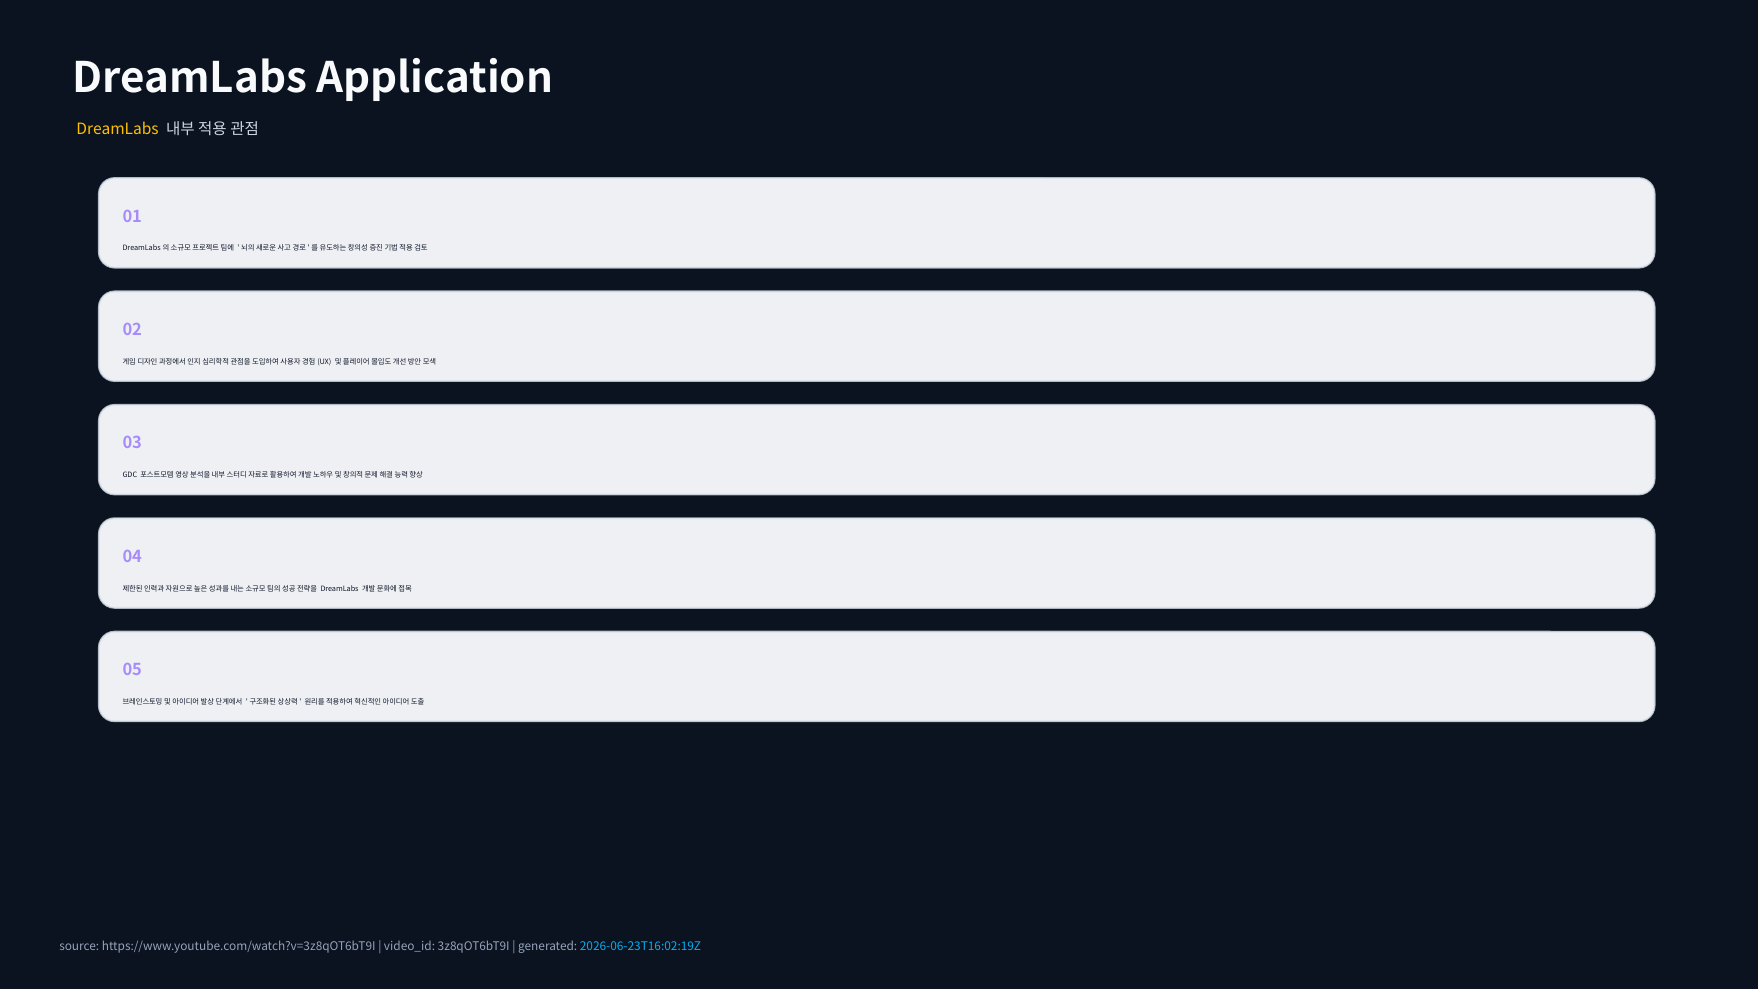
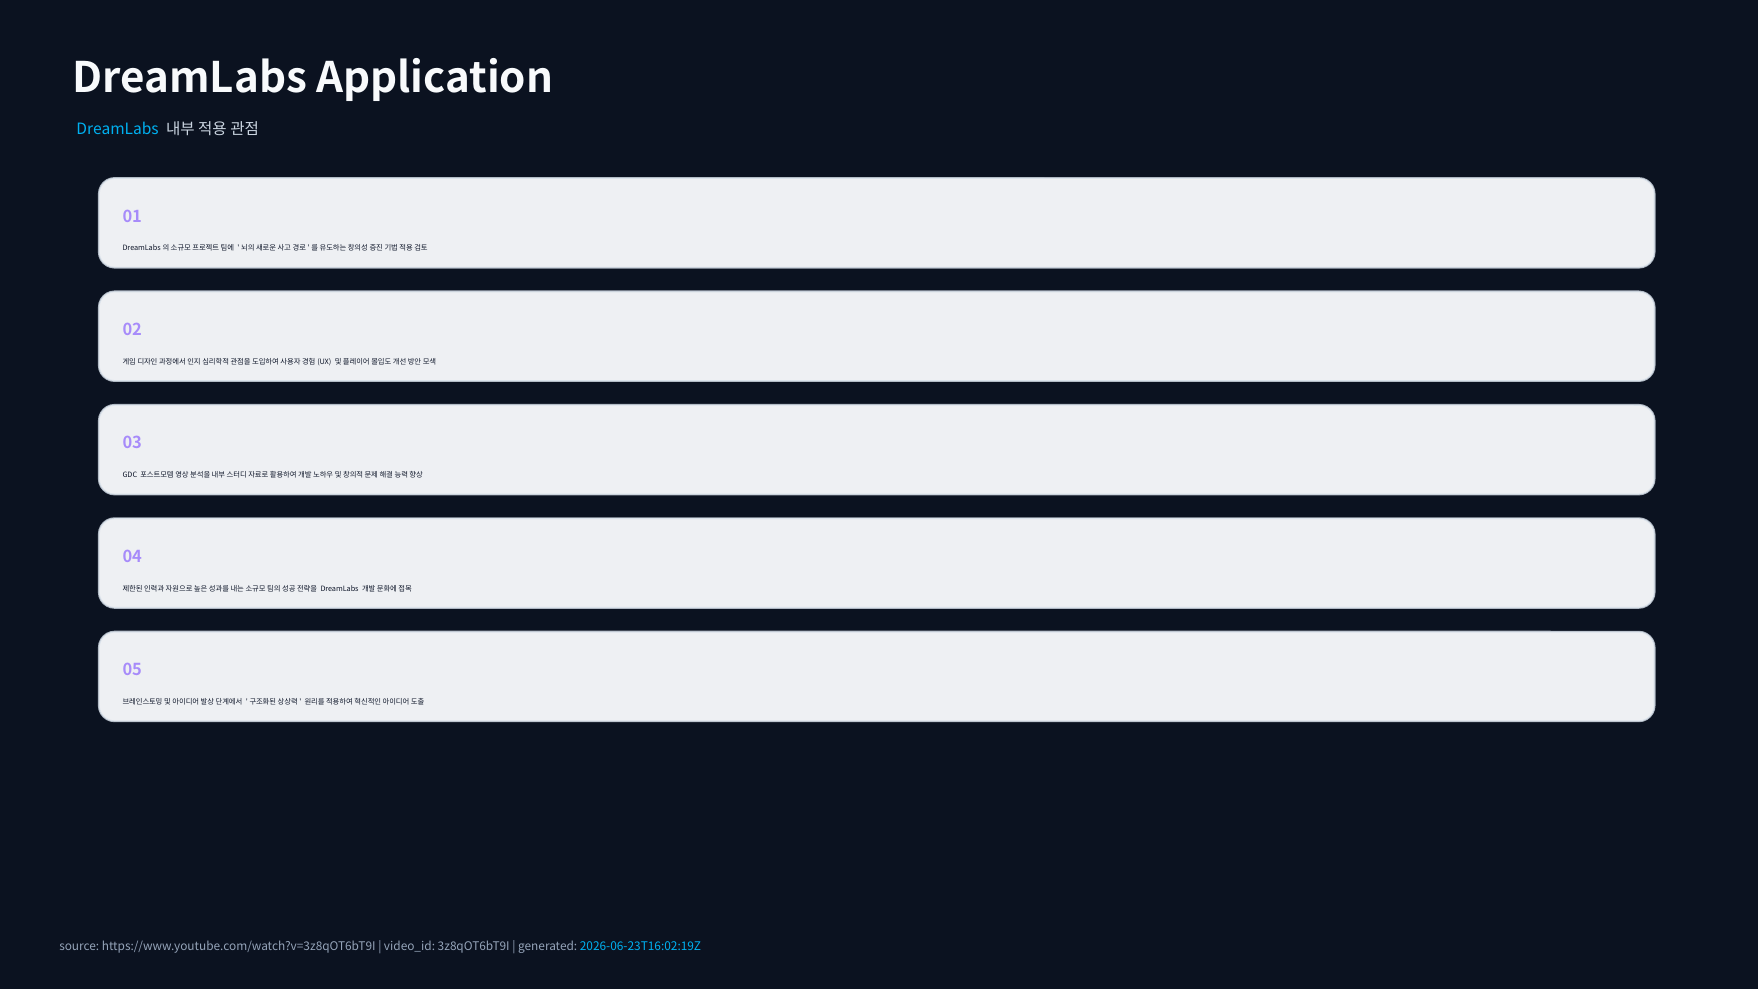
DreamLabs colour: yellow -> light blue (118, 129)
